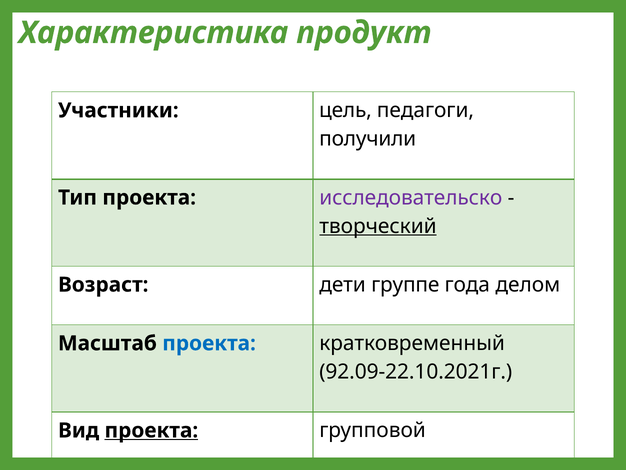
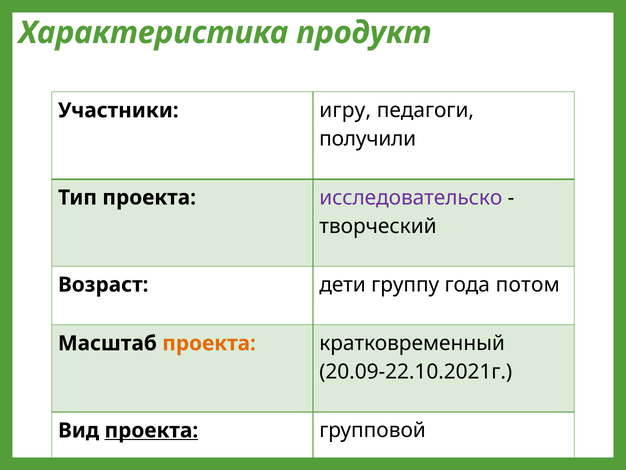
цель: цель -> игру (345, 110)
творческий underline: present -> none (378, 226)
группе: группе -> группу (405, 284)
делом: делом -> потом (528, 284)
проекта colour: blue -> orange (209, 343)
92.09-22.10.2021г: 92.09-22.10.2021г -> 20.09-22.10.2021г (416, 371)
